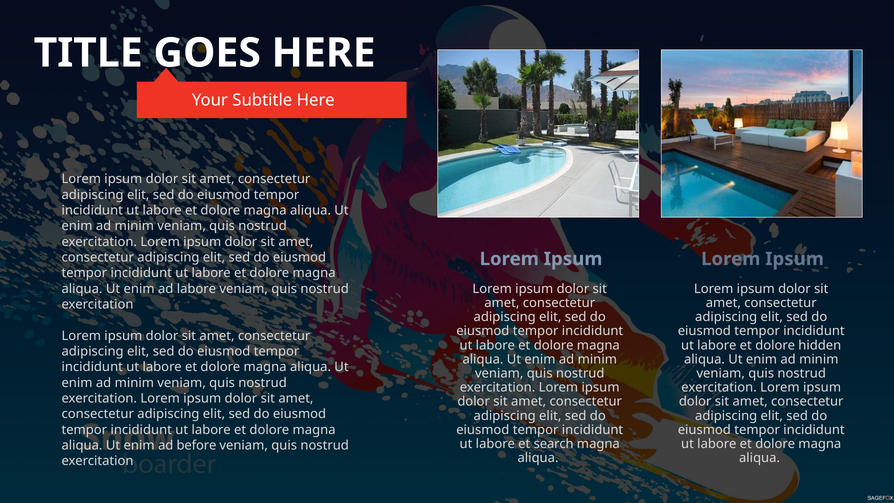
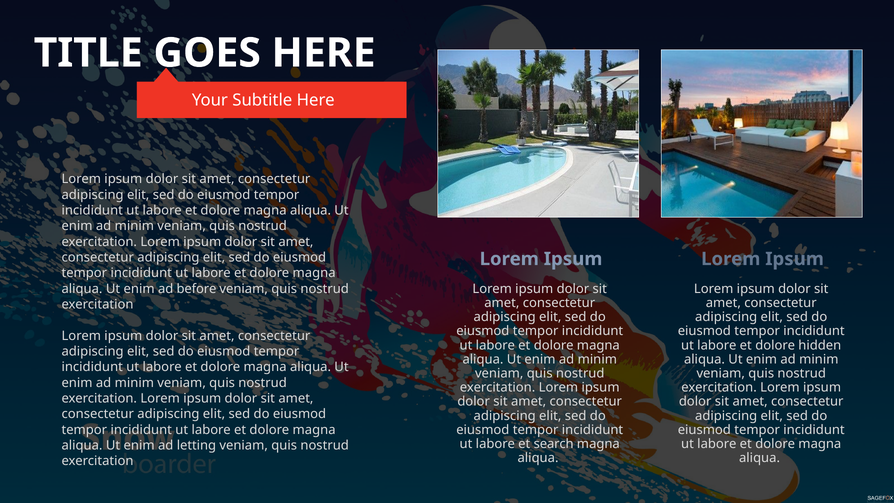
ad labore: labore -> before (196, 289)
before: before -> letting (196, 445)
